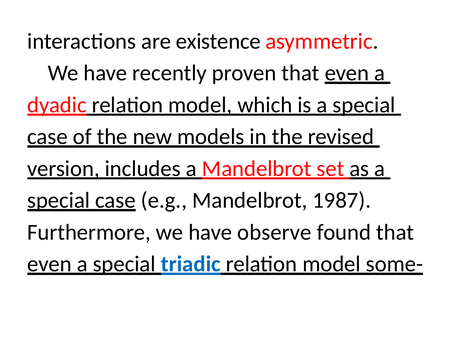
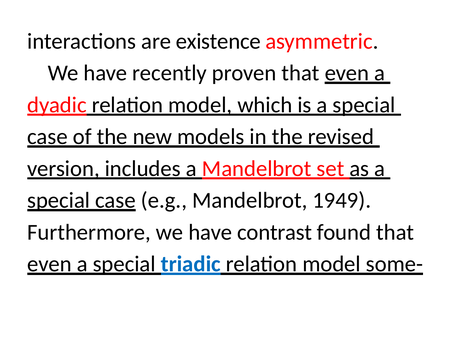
1987: 1987 -> 1949 (342, 200)
observe: observe -> contrast (275, 232)
